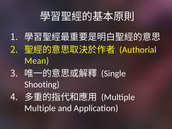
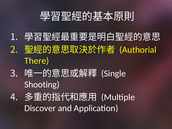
Mean: Mean -> There (37, 61)
Multiple: Multiple -> Discover (40, 108)
